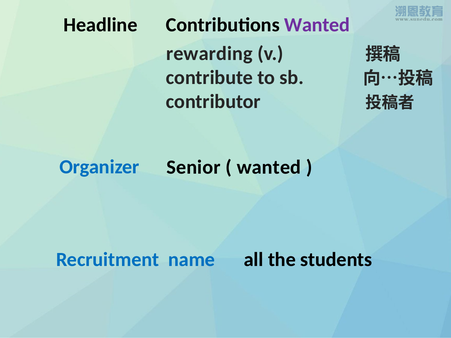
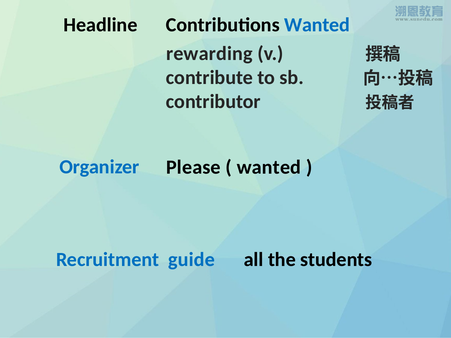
Wanted colour: purple -> blue (317, 25)
Senior: Senior -> Please (193, 167)
name: name -> guide (191, 260)
